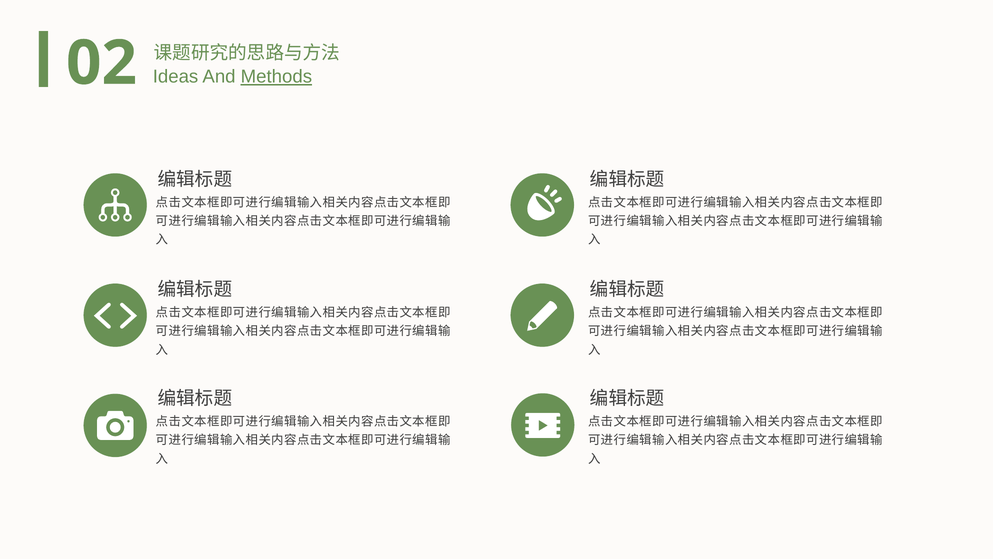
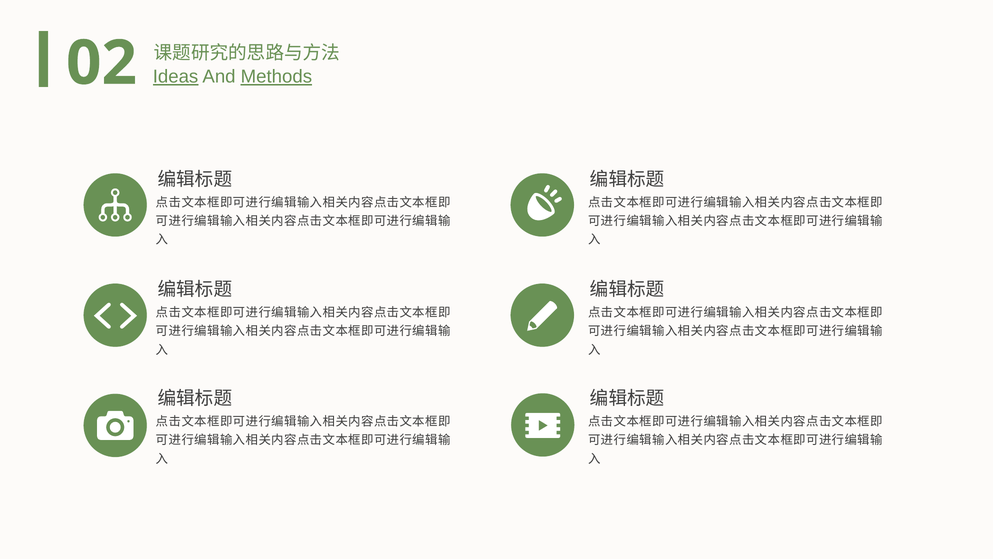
Ideas underline: none -> present (176, 77)
